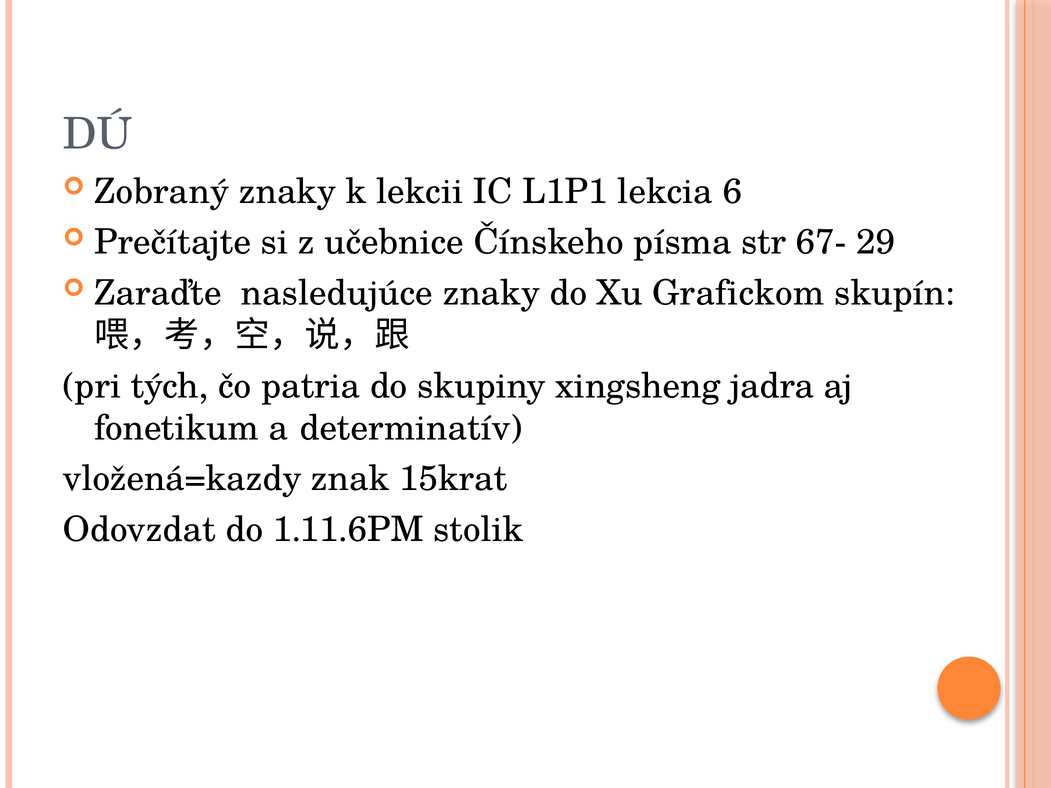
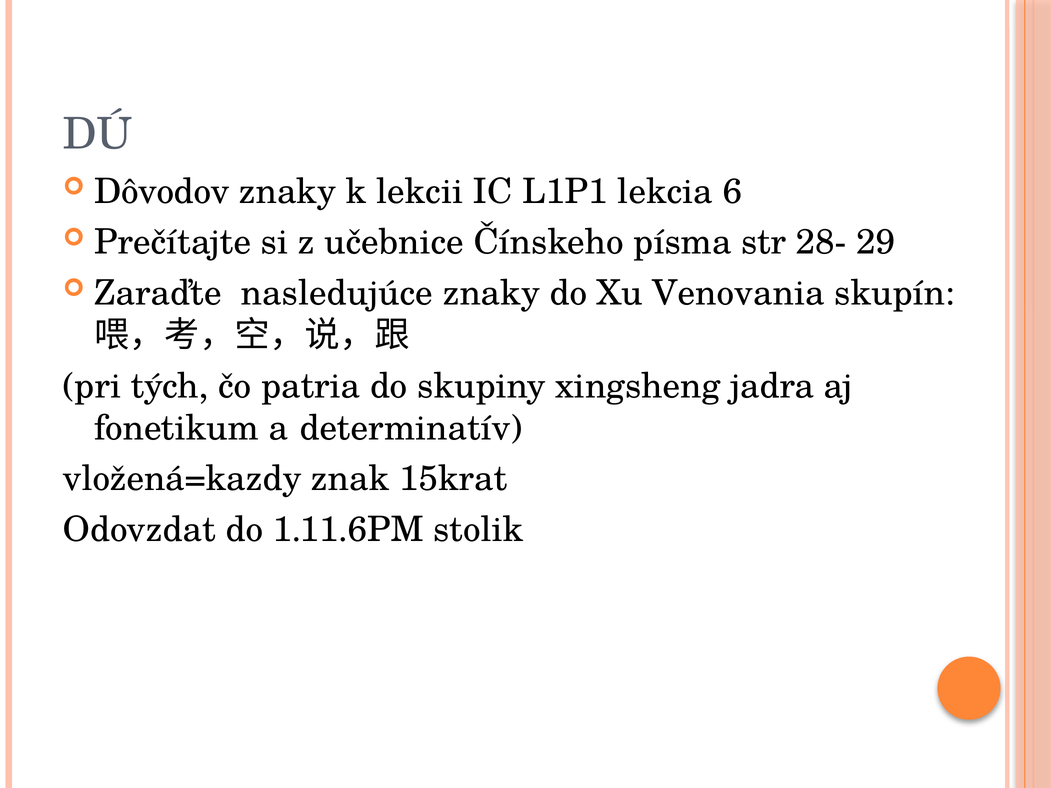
Zobraný: Zobraný -> Dôvodov (162, 192)
67-: 67- -> 28- (821, 242)
Grafickom: Grafickom -> Venovania (738, 293)
